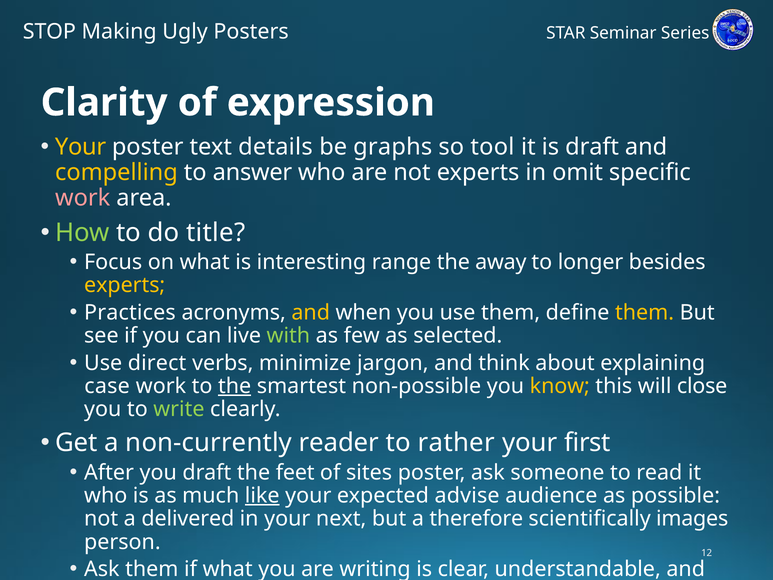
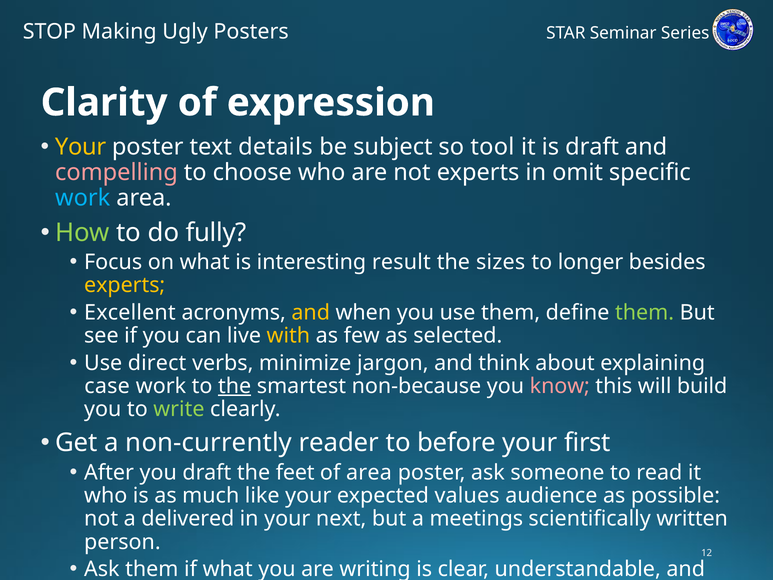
graphs: graphs -> subject (393, 147)
compelling colour: yellow -> pink (116, 172)
answer: answer -> choose (252, 172)
work colour: pink -> light blue (83, 198)
title: title -> fully (216, 232)
range: range -> result (401, 262)
away: away -> sizes (501, 262)
Practices: Practices -> Excellent (130, 312)
them colour: yellow -> light green (645, 312)
with colour: light green -> yellow (288, 336)
non-possible: non-possible -> non-because (416, 386)
know colour: yellow -> pink (560, 386)
close: close -> build (702, 386)
rather: rather -> before (457, 443)
of sites: sites -> area (369, 472)
like underline: present -> none (262, 495)
advise: advise -> values (467, 495)
therefore: therefore -> meetings (476, 519)
images: images -> written (692, 519)
